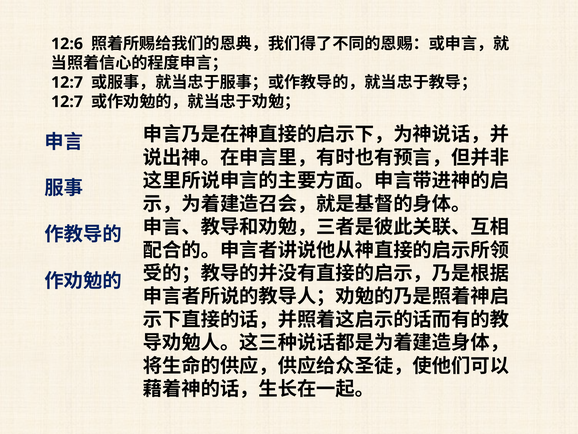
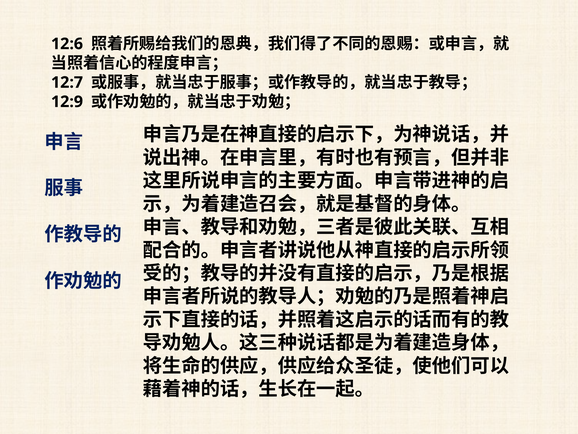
12:7: 12:7 -> 12:9 (67, 102)
